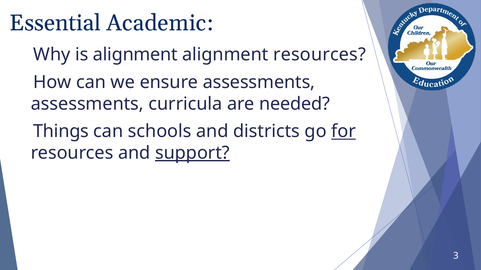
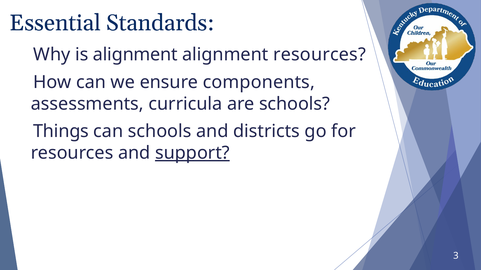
Academic: Academic -> Standards (160, 23)
ensure assessments: assessments -> components (259, 82)
are needed: needed -> schools (295, 104)
for underline: present -> none (344, 132)
